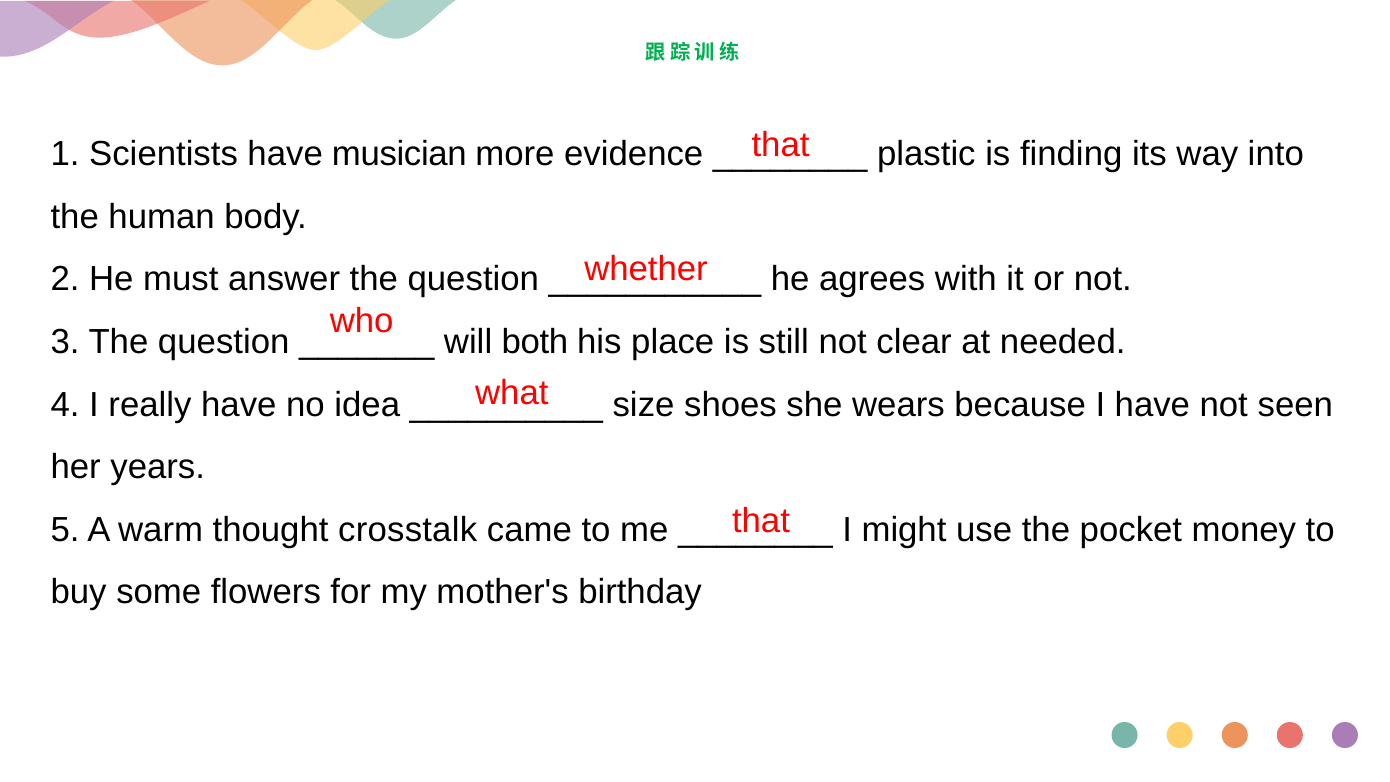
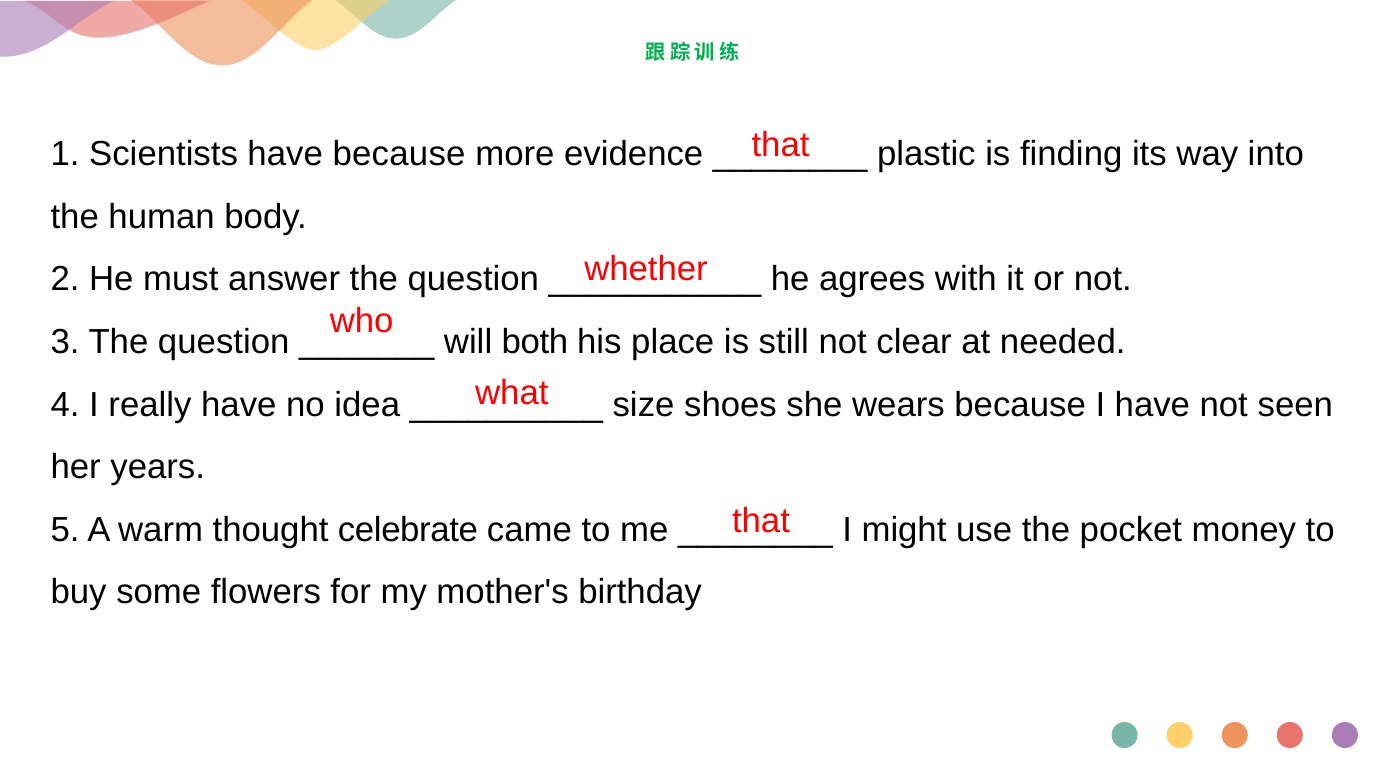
have musician: musician -> because (399, 154)
crosstalk: crosstalk -> celebrate (408, 530)
